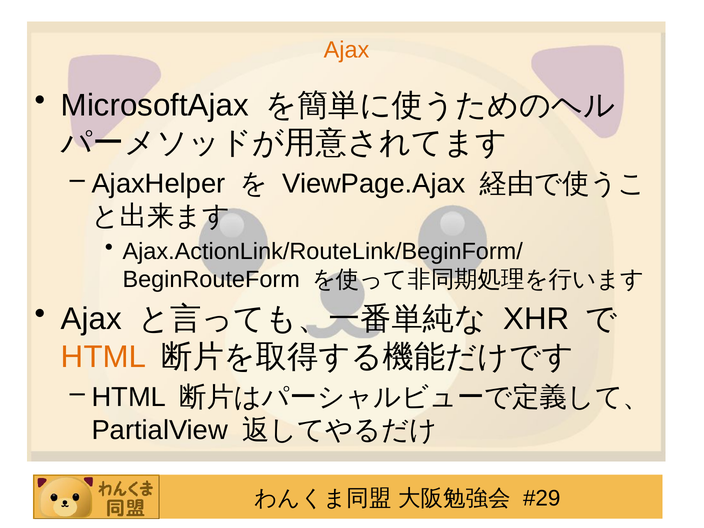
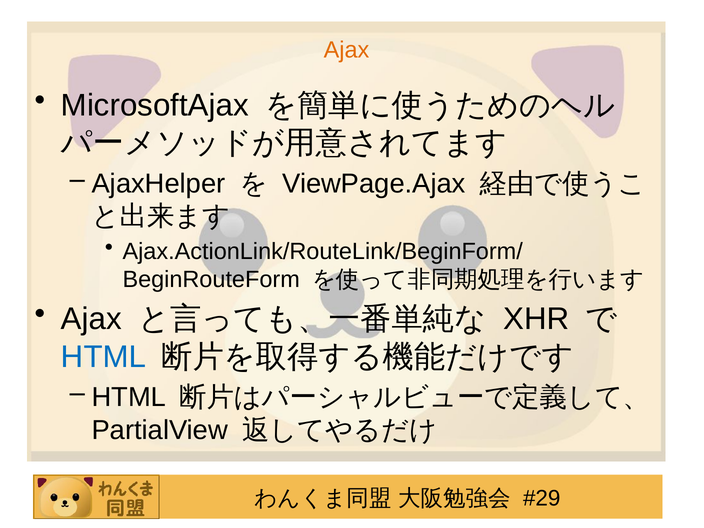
HTML colour: orange -> blue (104, 357)
